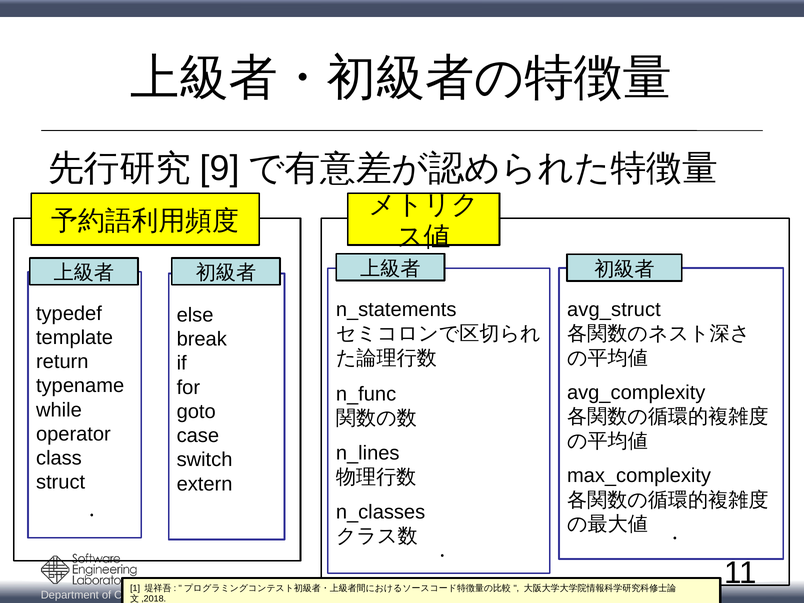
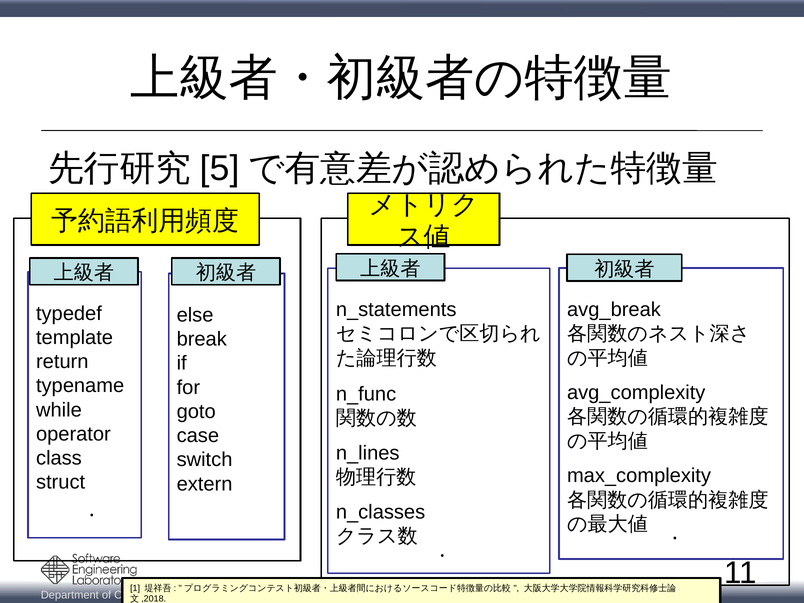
9: 9 -> 5 (220, 169)
avg_struct: avg_struct -> avg_break (614, 310)
